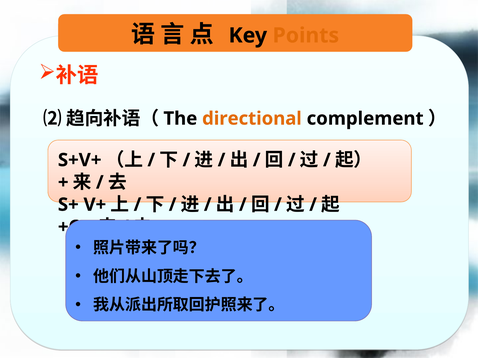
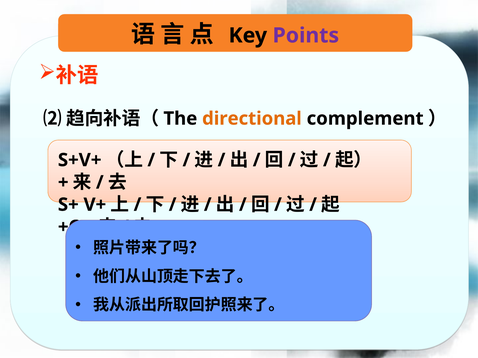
Points colour: orange -> purple (306, 36)
